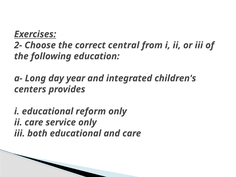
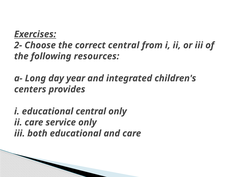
education: education -> resources (97, 56)
educational reform: reform -> central (91, 111)
